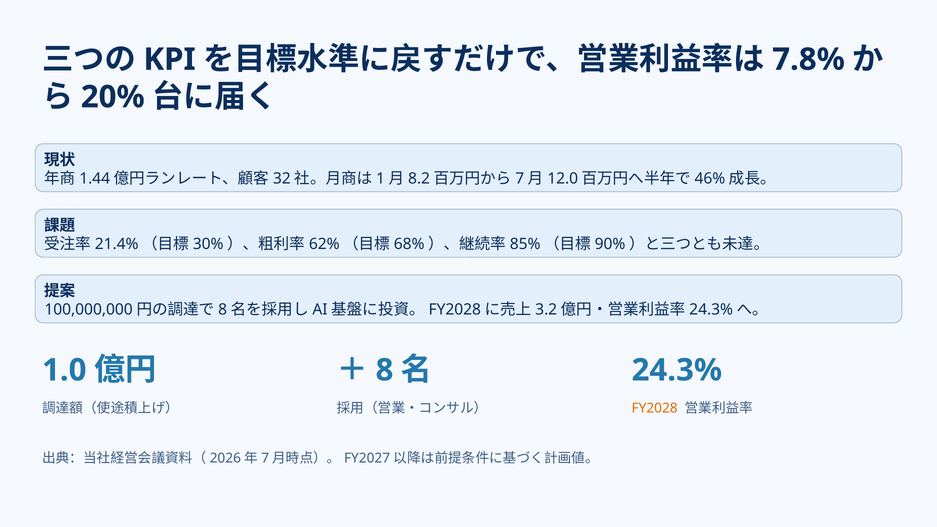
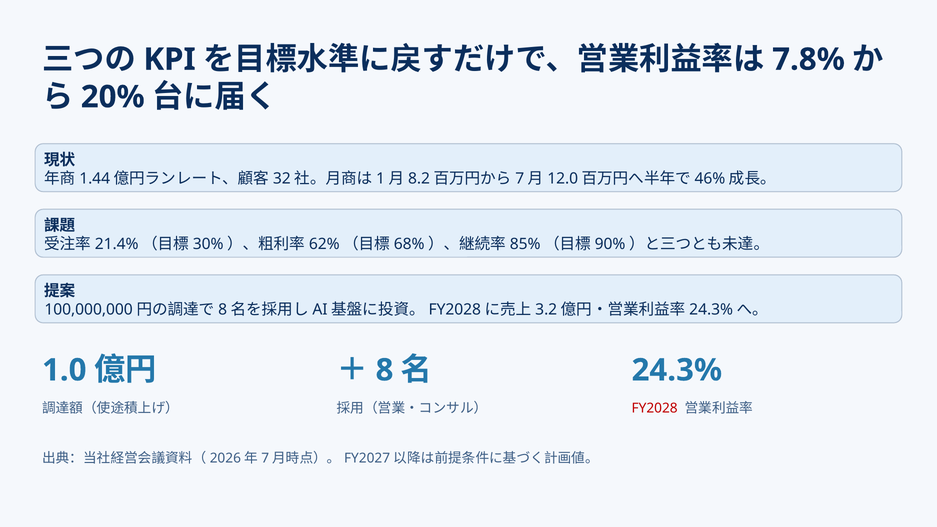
FY2028 colour: orange -> red (655, 408)
